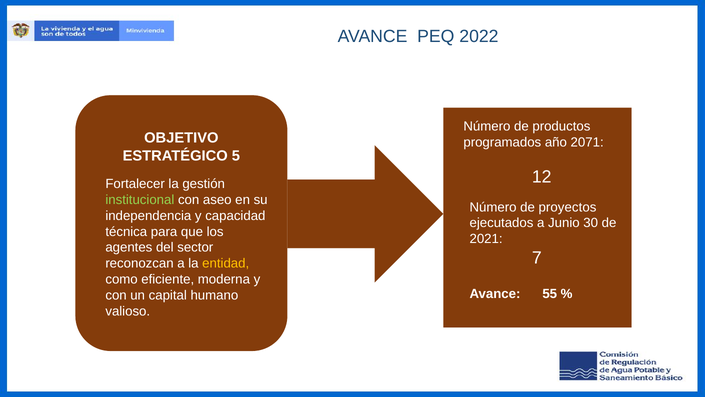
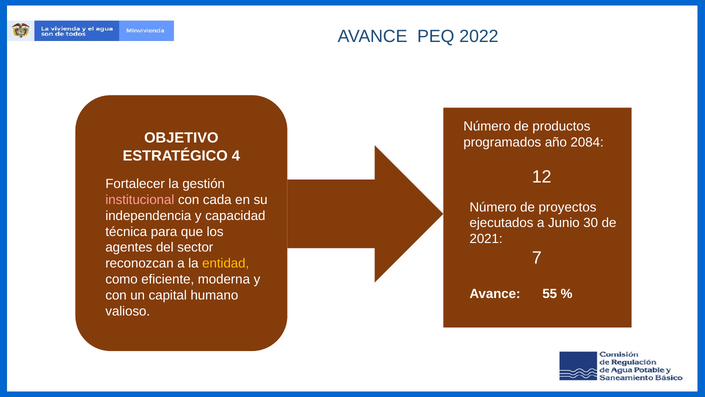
2071: 2071 -> 2084 (587, 142)
5: 5 -> 4 (236, 155)
institucional colour: light green -> pink (140, 200)
aseo: aseo -> cada (217, 200)
